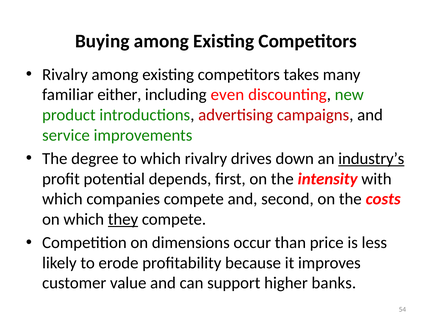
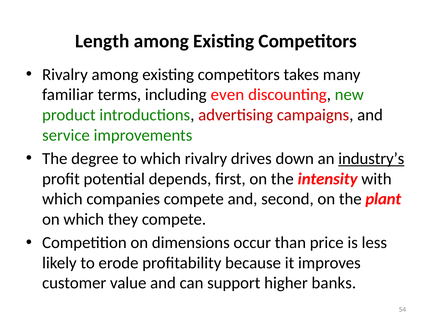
Buying: Buying -> Length (102, 41)
either: either -> terms (119, 95)
costs: costs -> plant (383, 199)
they underline: present -> none (123, 219)
